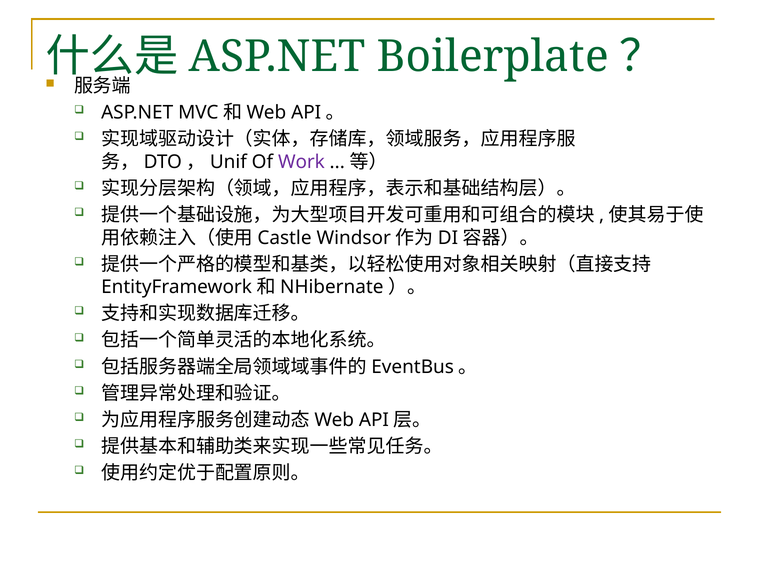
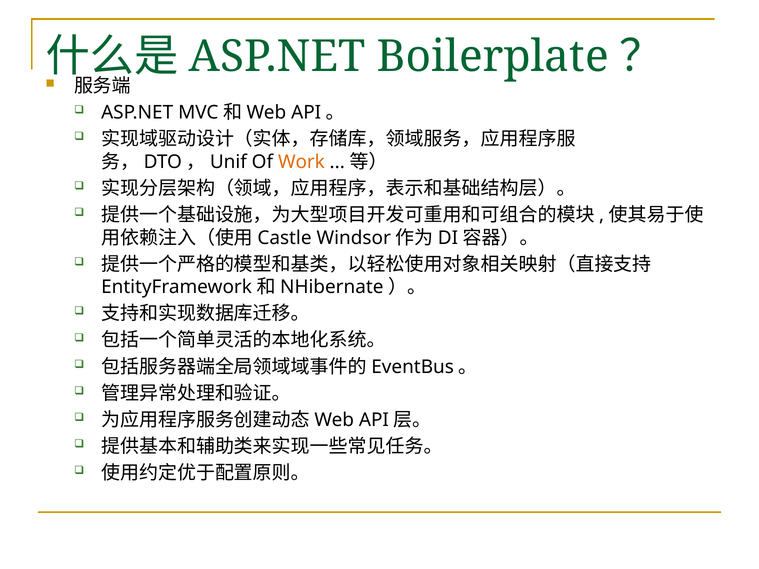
Work colour: purple -> orange (301, 162)
